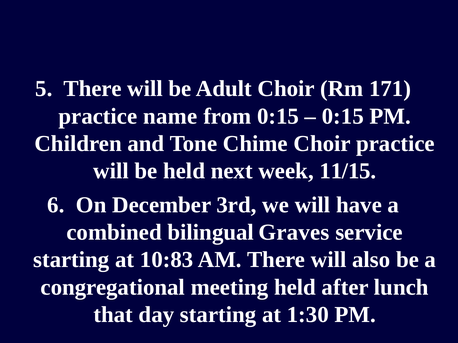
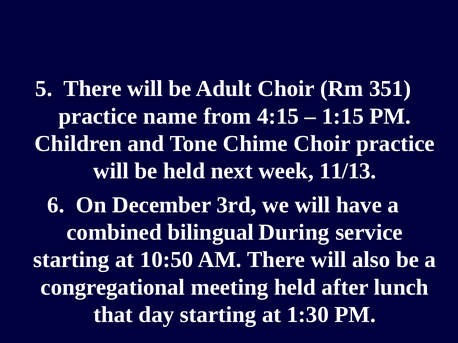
171: 171 -> 351 (390, 89)
from 0:15: 0:15 -> 4:15 (278, 116)
0:15: 0:15 -> 1:15 (343, 116)
11/15: 11/15 -> 11/13 (348, 171)
Graves: Graves -> During (294, 233)
10:83: 10:83 -> 10:50 (167, 260)
